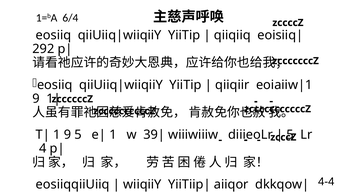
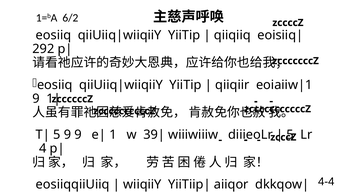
6/4: 6/4 -> 6/2 (70, 18)
1: 1 -> 5 (57, 135)
9 5: 5 -> 9 (78, 135)
